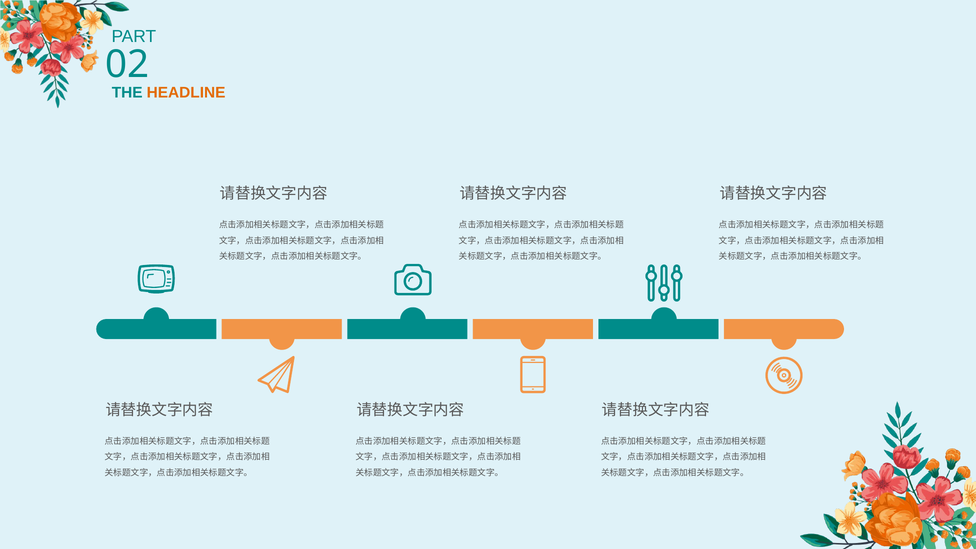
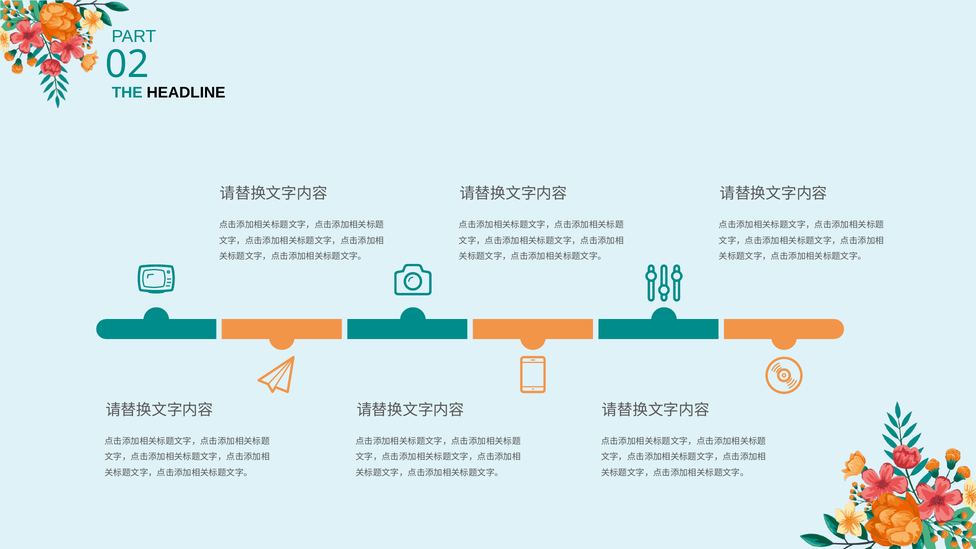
HEADLINE colour: orange -> black (186, 93)
